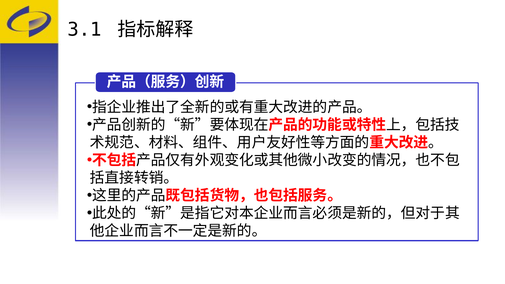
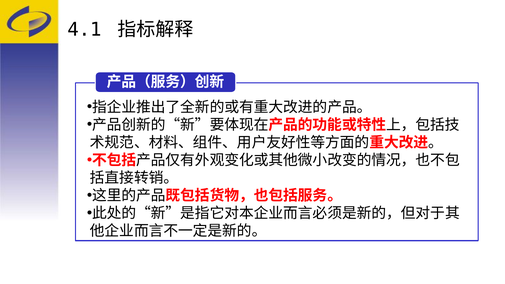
3.1: 3.1 -> 4.1 (85, 30)
